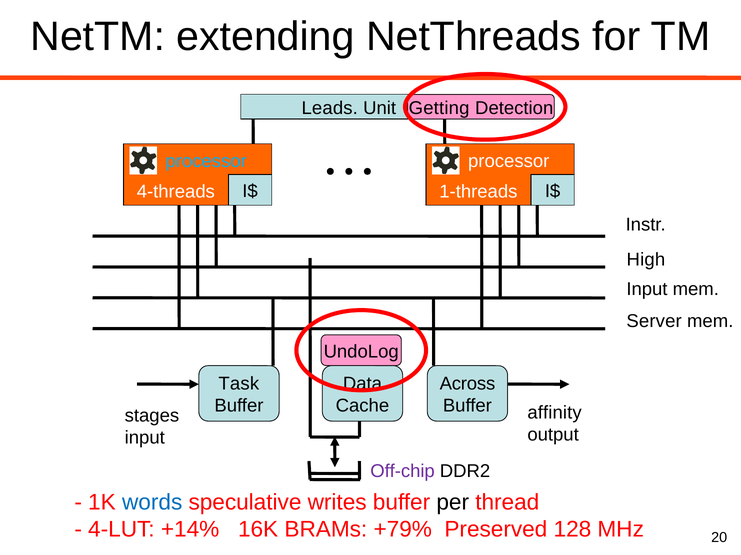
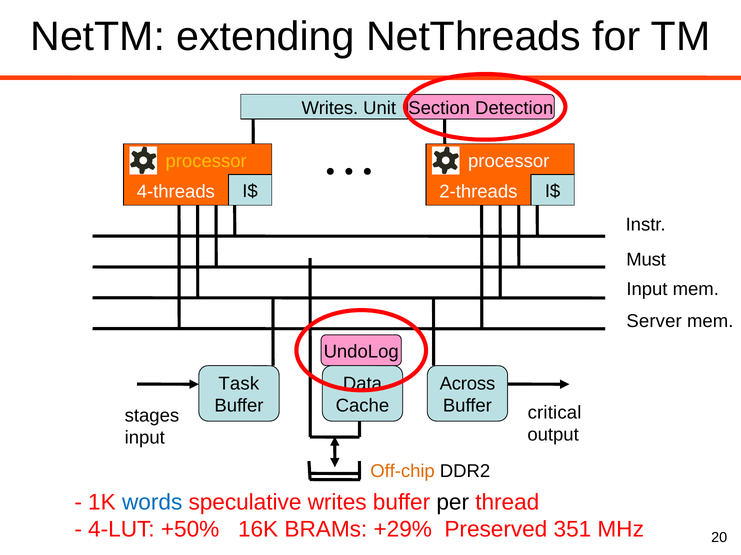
Leads: Leads -> Writes (330, 108)
Getting: Getting -> Section (439, 108)
processor colour: light blue -> yellow (206, 161)
1-threads: 1-threads -> 2-threads (478, 192)
High: High -> Must (646, 260)
affinity: affinity -> critical (555, 413)
Off-chip colour: purple -> orange (403, 472)
+14%: +14% -> +50% (190, 530)
+79%: +79% -> +29% (403, 530)
128: 128 -> 351 (572, 530)
